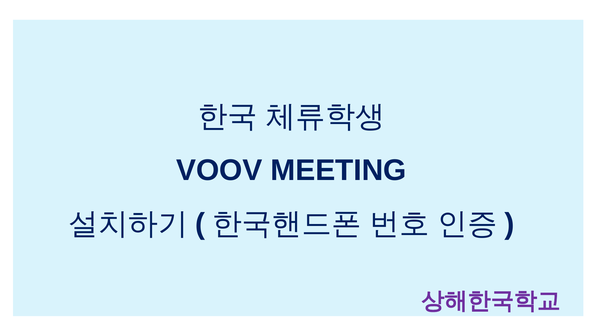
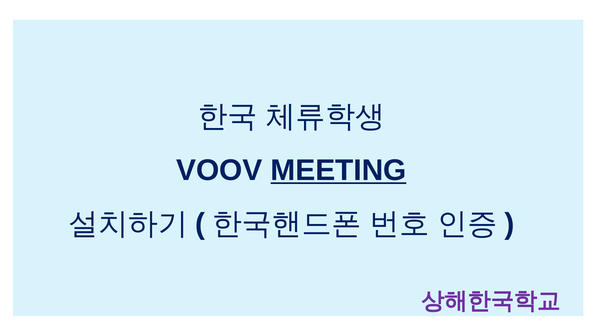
MEETING underline: none -> present (339, 170)
